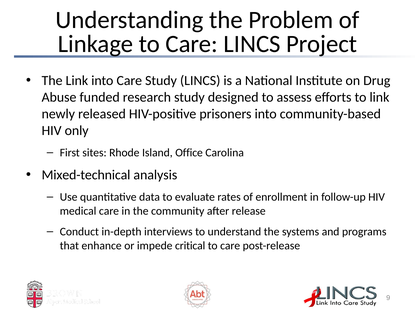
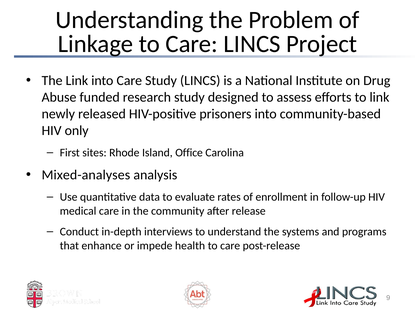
Mixed-technical: Mixed-technical -> Mixed-analyses (86, 175)
critical: critical -> health (190, 245)
